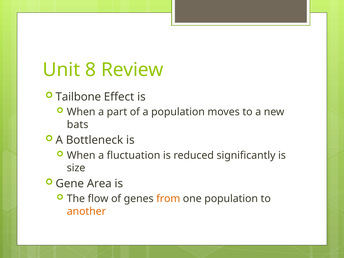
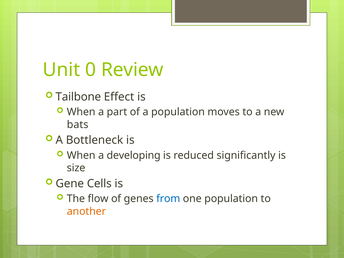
8: 8 -> 0 (91, 70)
fluctuation: fluctuation -> developing (134, 155)
Area: Area -> Cells (99, 184)
from colour: orange -> blue (168, 199)
